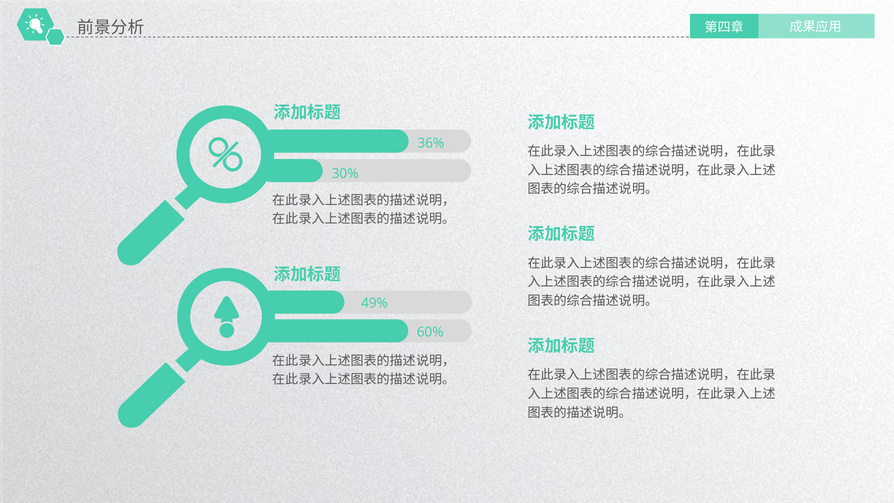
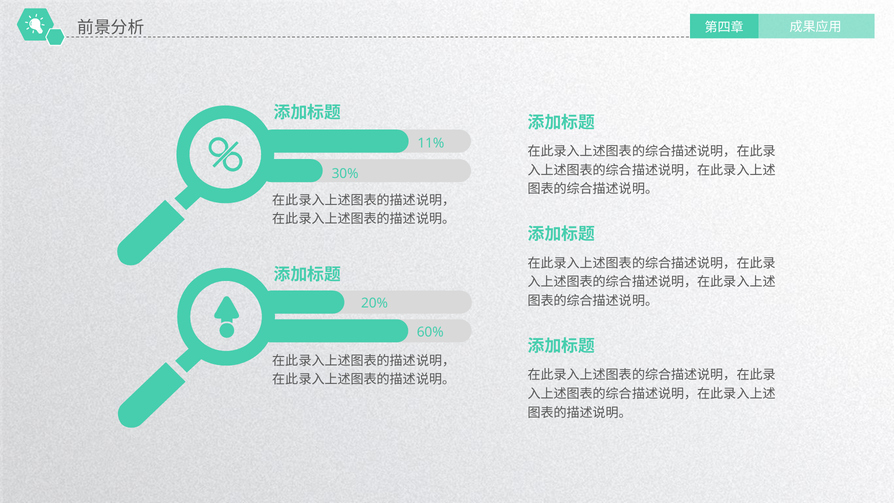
36%: 36% -> 11% (431, 143)
49%: 49% -> 20% (374, 303)
